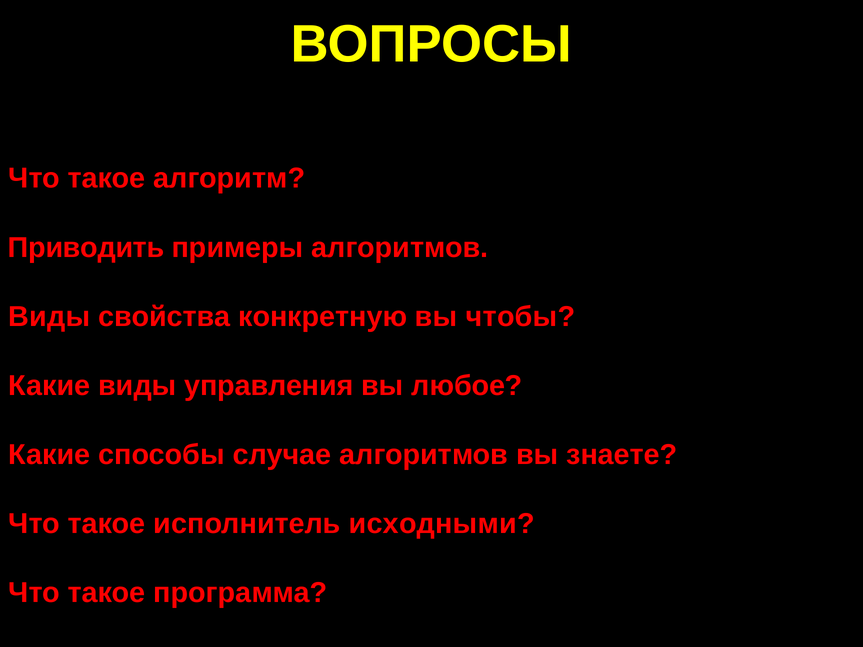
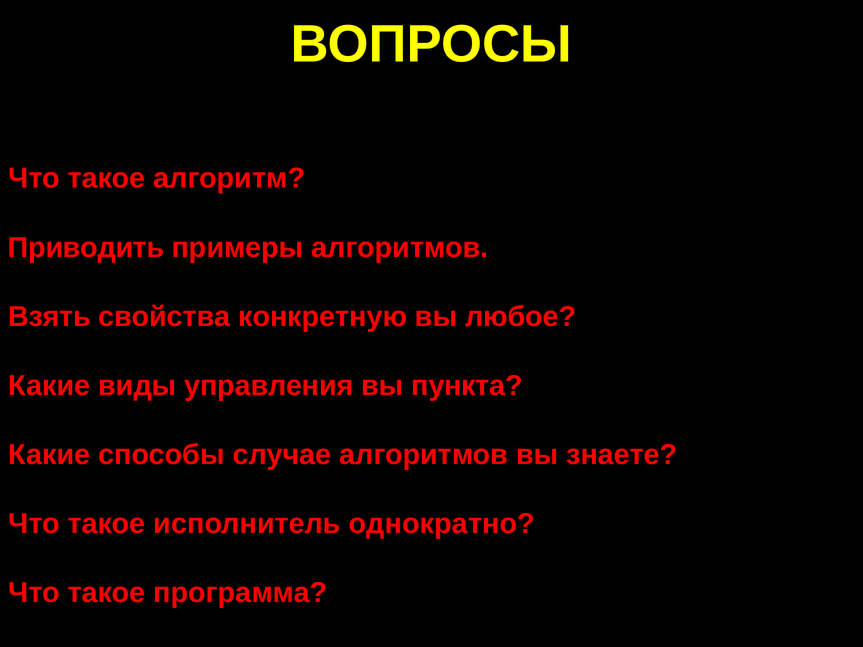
Виды: Виды -> Взять (50, 317)
чтобы: чтобы -> любое (521, 317)
любое: любое -> пункта (467, 386)
исходными: исходными -> однократно (442, 524)
